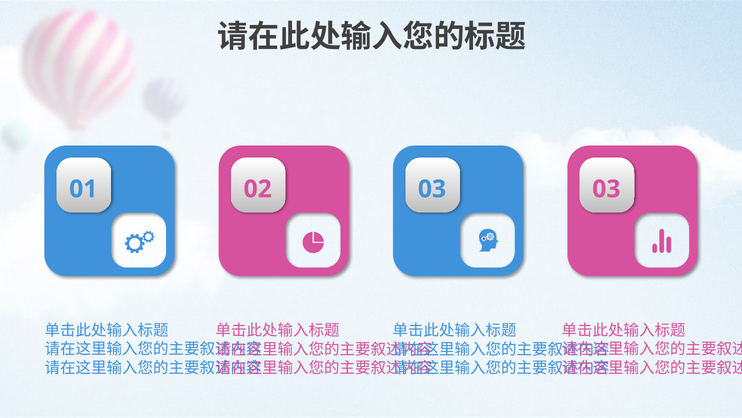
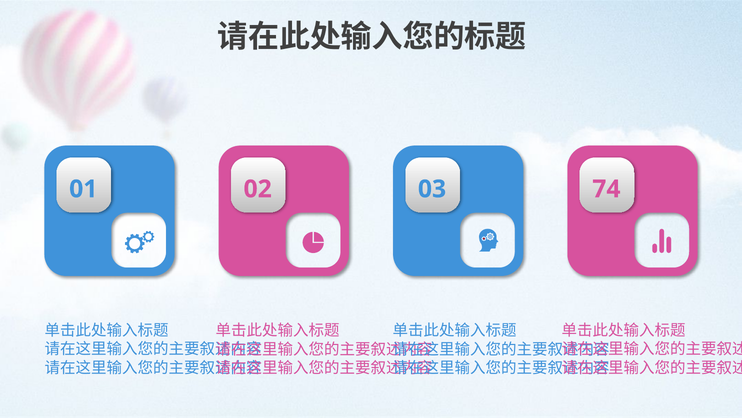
03 03: 03 -> 74 (606, 189)
